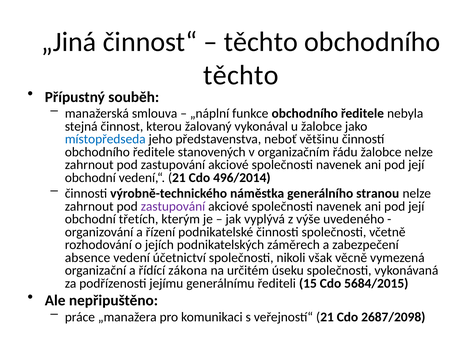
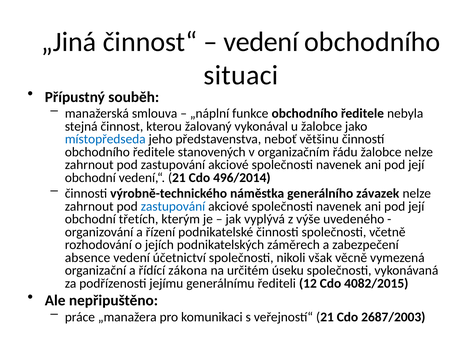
těchto: těchto -> vedení (261, 42)
těchto: těchto -> situaci (241, 75)
stranou: stranou -> závazek (378, 194)
zastupování colour: purple -> blue (173, 206)
15: 15 -> 12 (308, 284)
5684/2015: 5684/2015 -> 4082/2015 (376, 284)
2687/2098: 2687/2098 -> 2687/2003 (393, 317)
